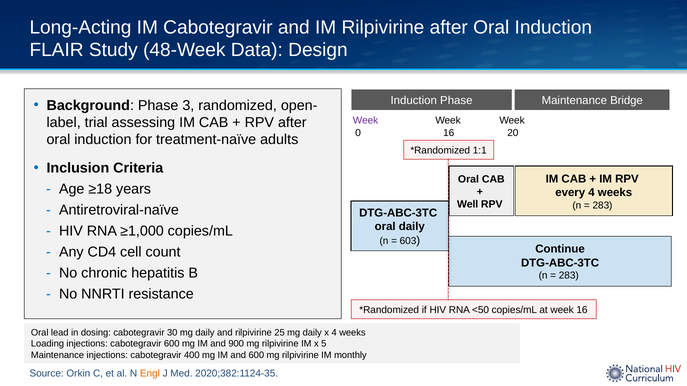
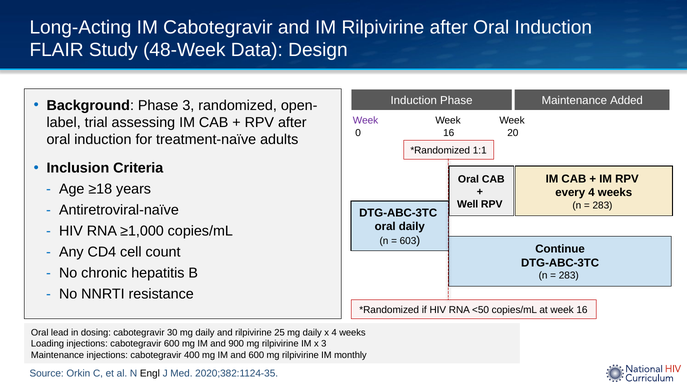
Bridge: Bridge -> Added (626, 101)
x 5: 5 -> 3 (324, 344)
Engl colour: orange -> black (150, 374)
